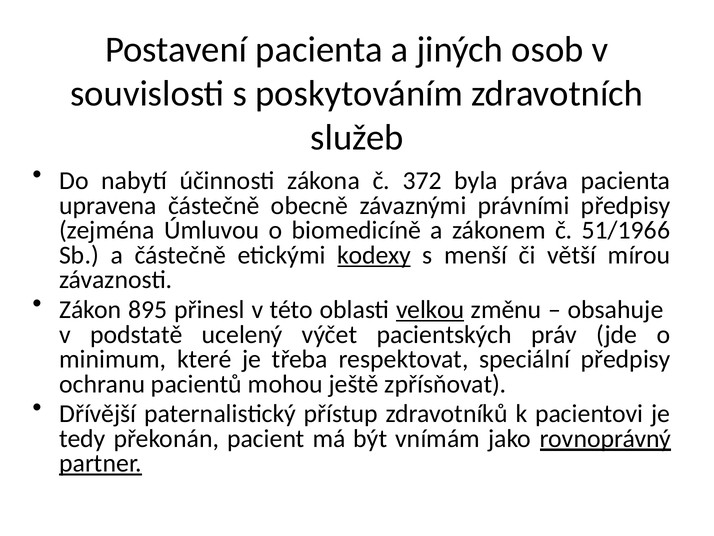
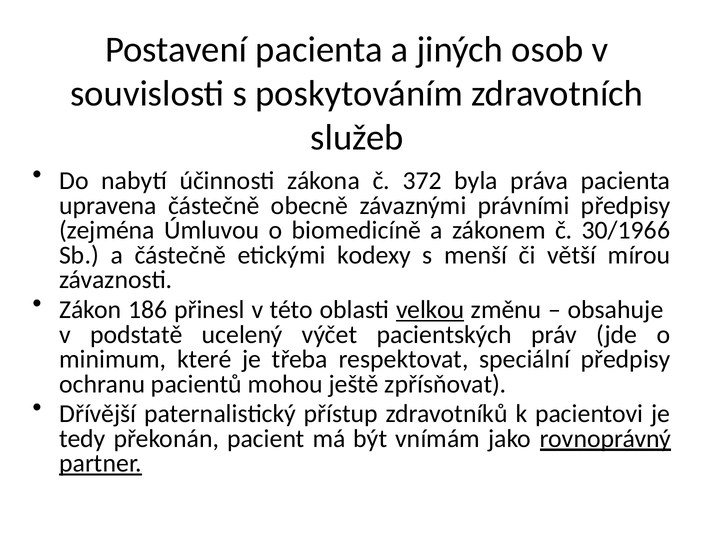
51/1966: 51/1966 -> 30/1966 (626, 230)
kodexy underline: present -> none (374, 255)
895: 895 -> 186 (148, 309)
